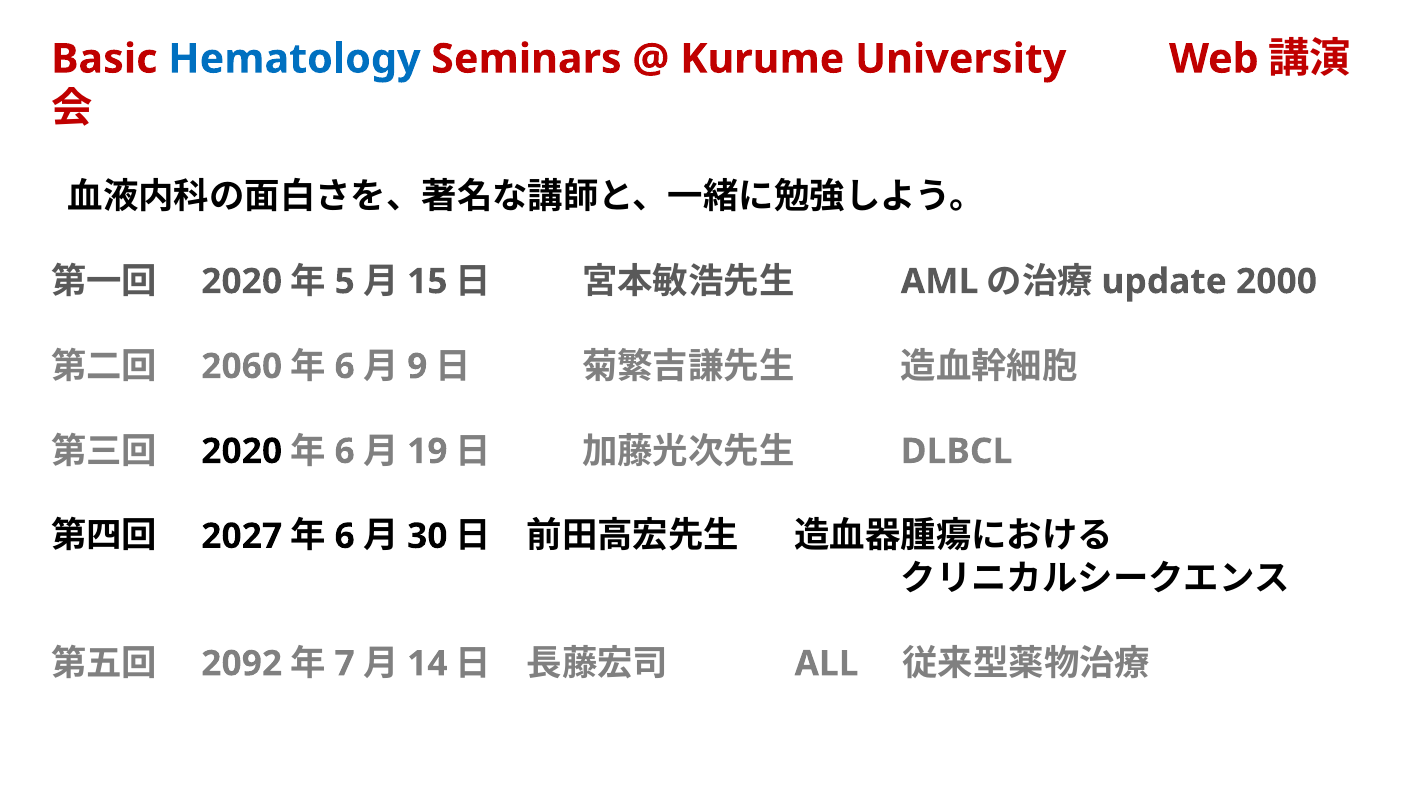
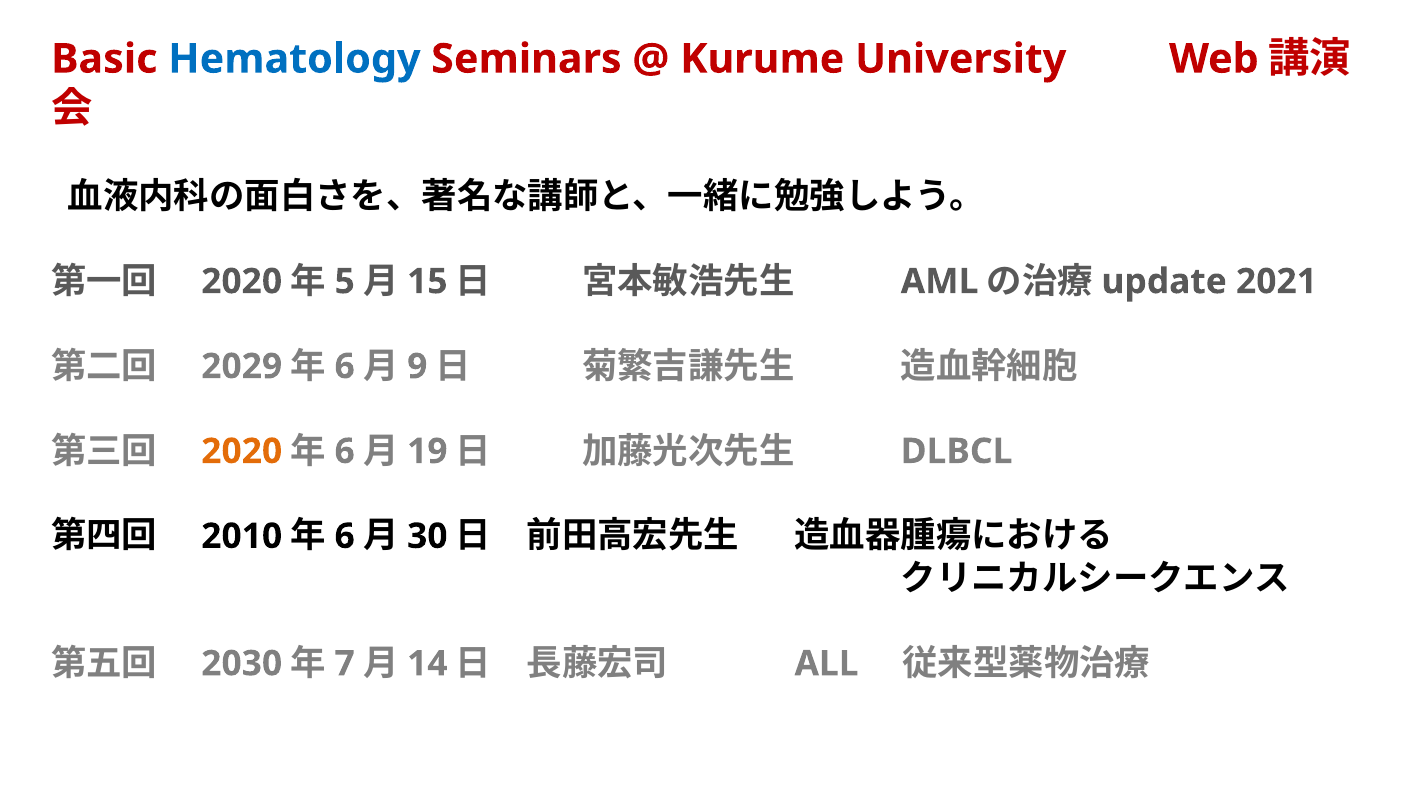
2000: 2000 -> 2021 (1276, 282)
2060: 2060 -> 2029 (242, 367)
2020 colour: black -> orange (242, 452)
2027: 2027 -> 2010 (242, 537)
2092: 2092 -> 2030 (242, 664)
